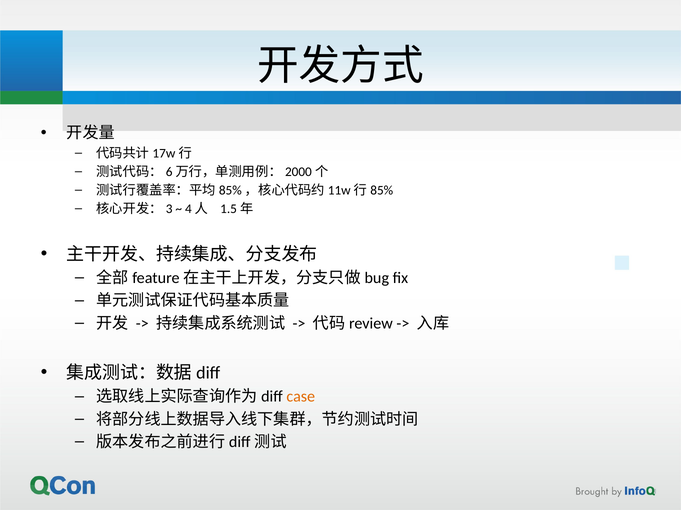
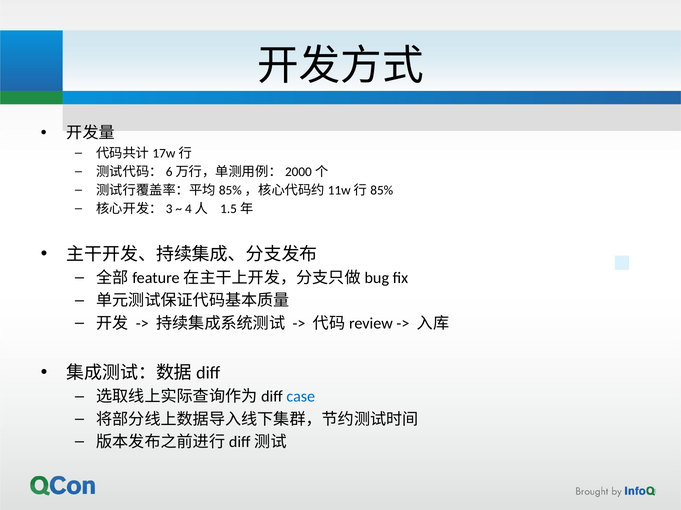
case colour: orange -> blue (301, 397)
